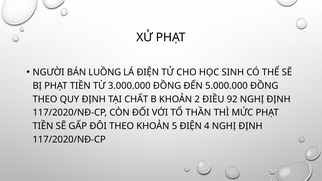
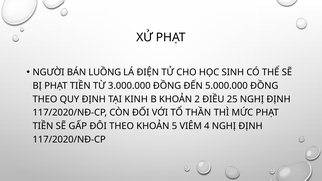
CHẤT: CHẤT -> KINH (136, 99)
92: 92 -> 25 (232, 99)
5 ĐIỆN: ĐIỆN -> VIÊM (191, 126)
